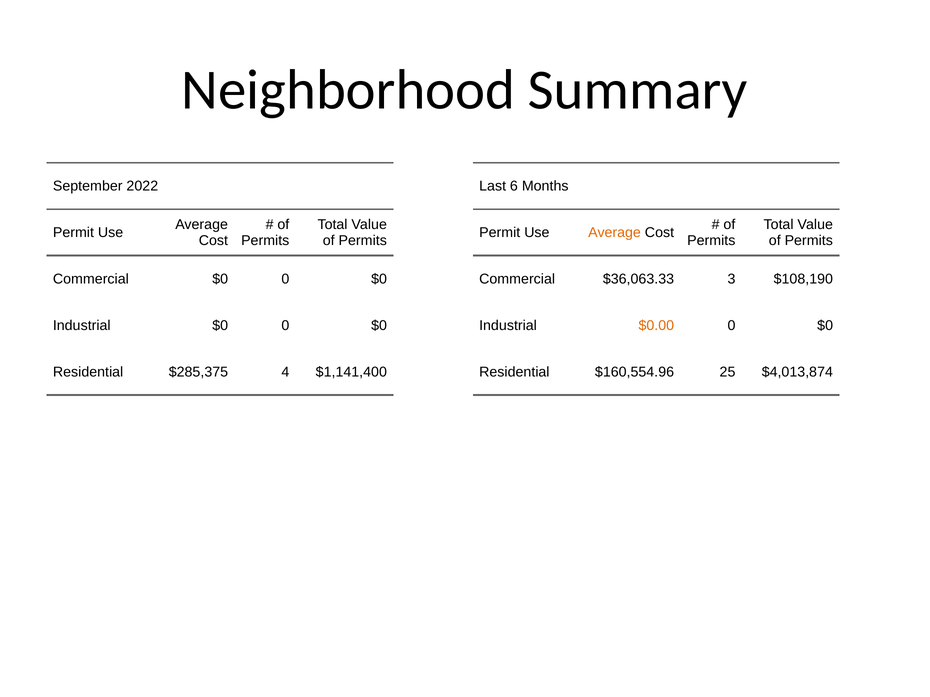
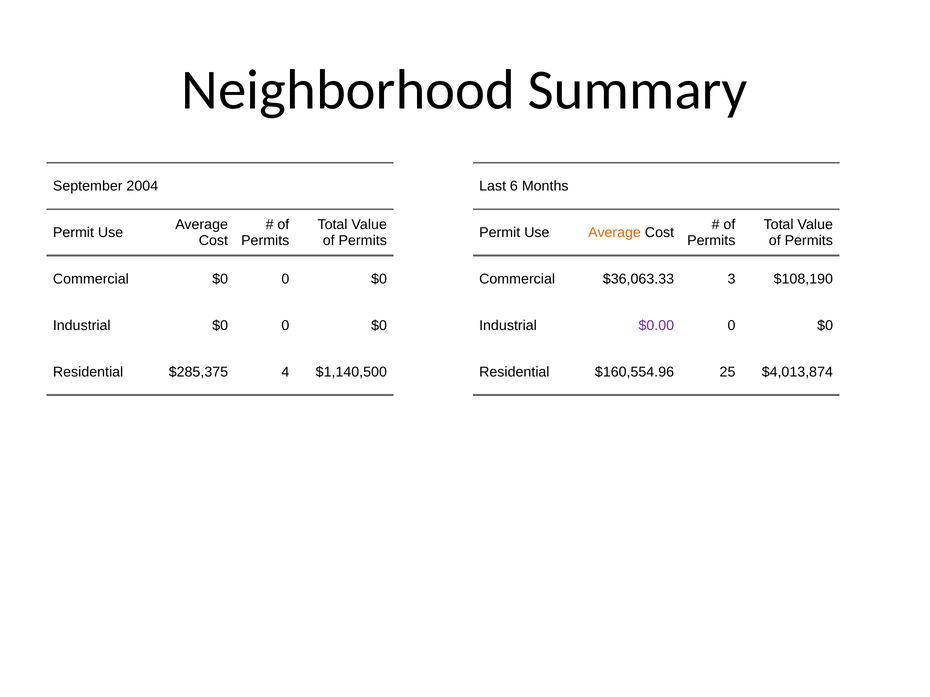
2022: 2022 -> 2004 (142, 186)
$0.00 colour: orange -> purple (656, 326)
$1,141,400: $1,141,400 -> $1,140,500 (351, 372)
